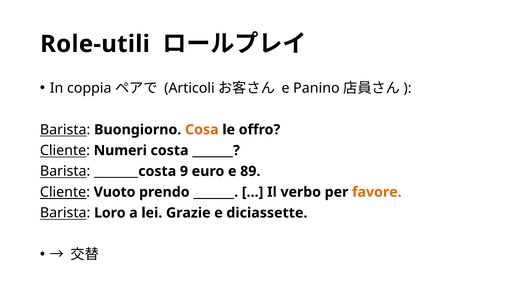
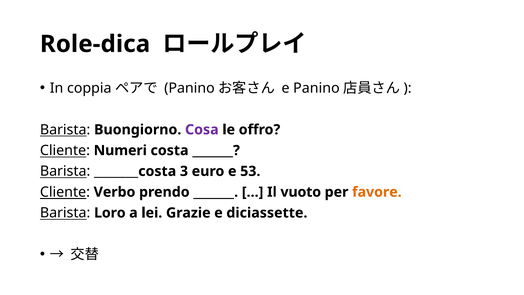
Role-utili: Role-utili -> Role-dica (95, 44)
Articoli: Articoli -> Panino (189, 88)
Cosa colour: orange -> purple (202, 130)
9: 9 -> 3 (184, 171)
89: 89 -> 53 (250, 171)
Vuoto: Vuoto -> Verbo (115, 192)
verbo: verbo -> vuoto (301, 192)
